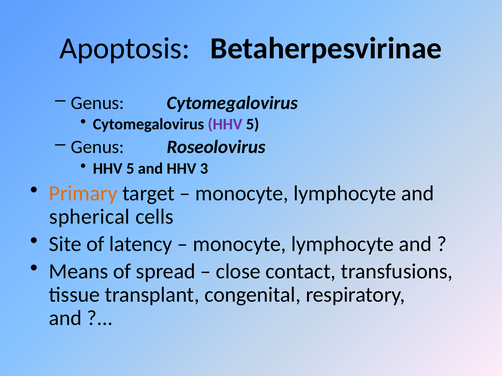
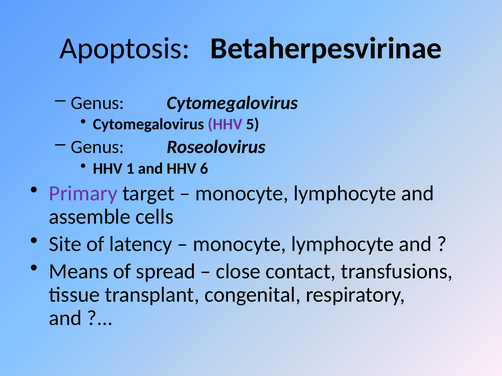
5: 5 -> 1 (130, 169)
3: 3 -> 6 (204, 169)
Primary colour: orange -> purple (83, 194)
spherical: spherical -> assemble (90, 217)
